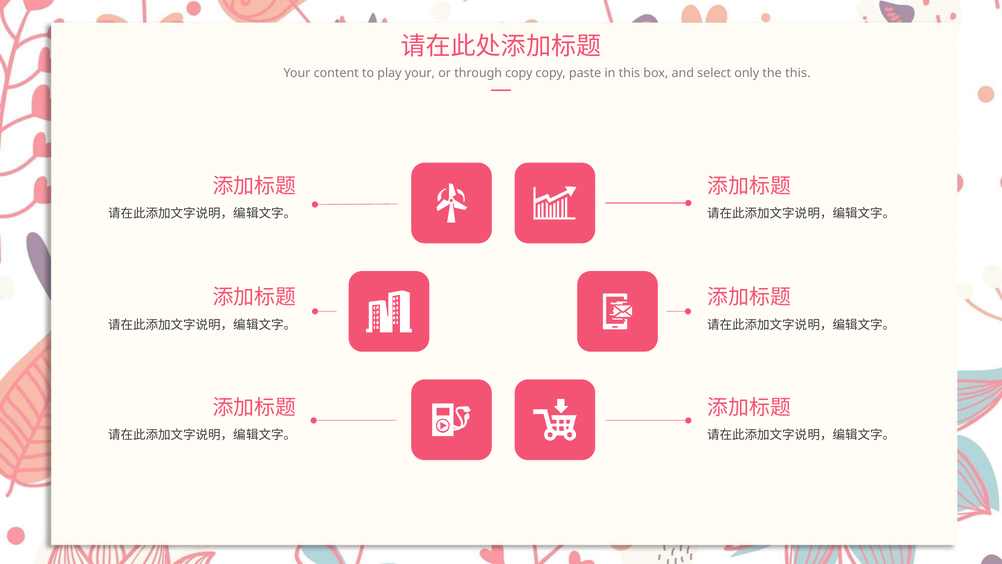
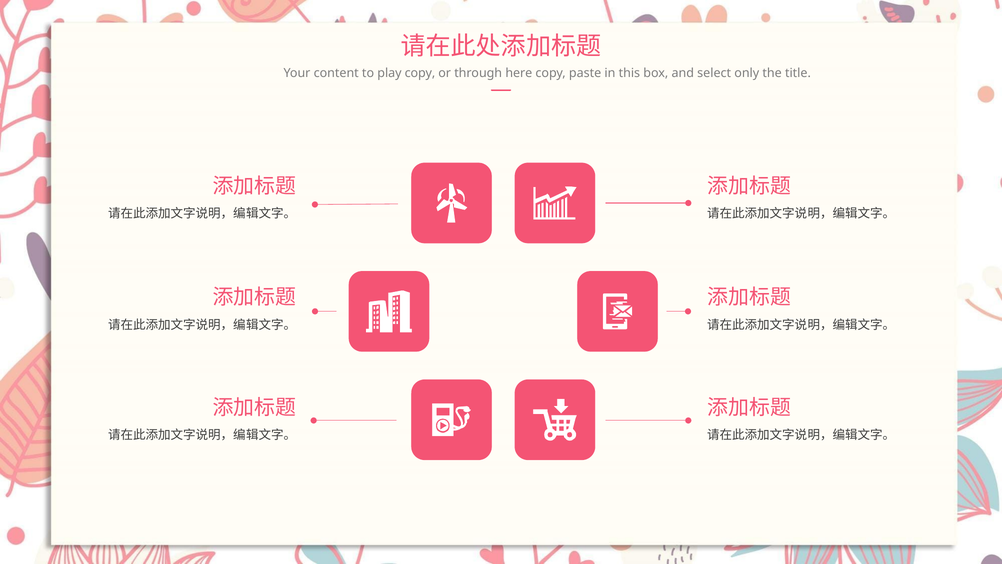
play your: your -> copy (420, 73)
through copy: copy -> here (519, 73)
the this: this -> title (798, 73)
